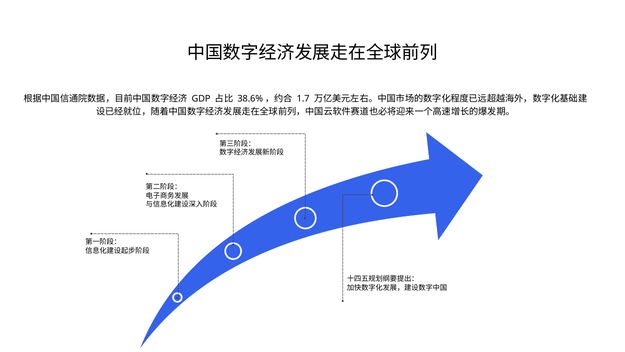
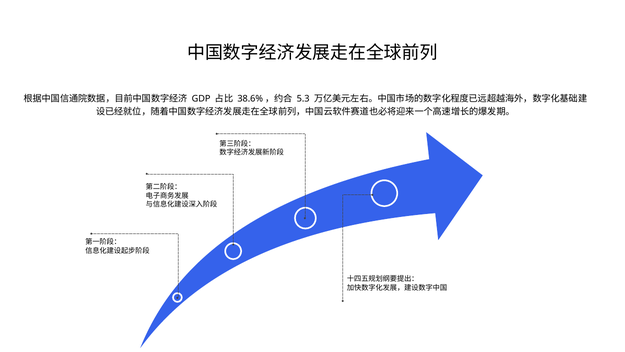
1.7: 1.7 -> 5.3 (303, 99)
